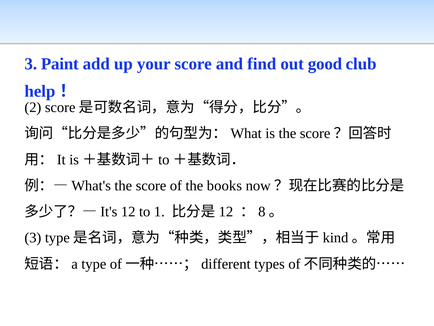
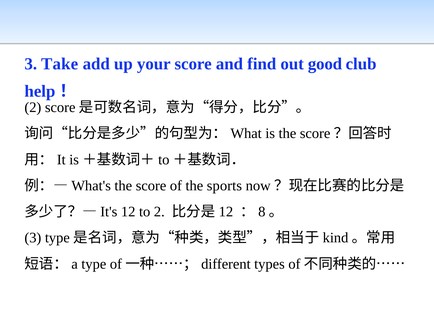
Paint: Paint -> Take (60, 64)
books: books -> sports (224, 185)
to 1: 1 -> 2 (159, 211)
